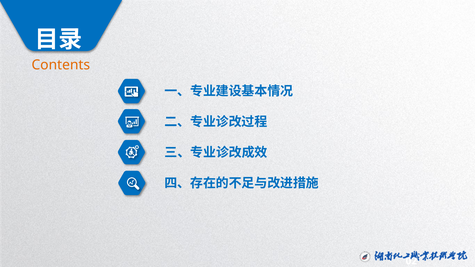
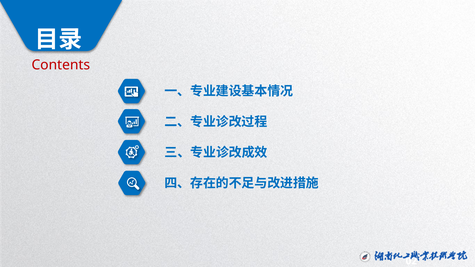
Contents colour: orange -> red (61, 65)
